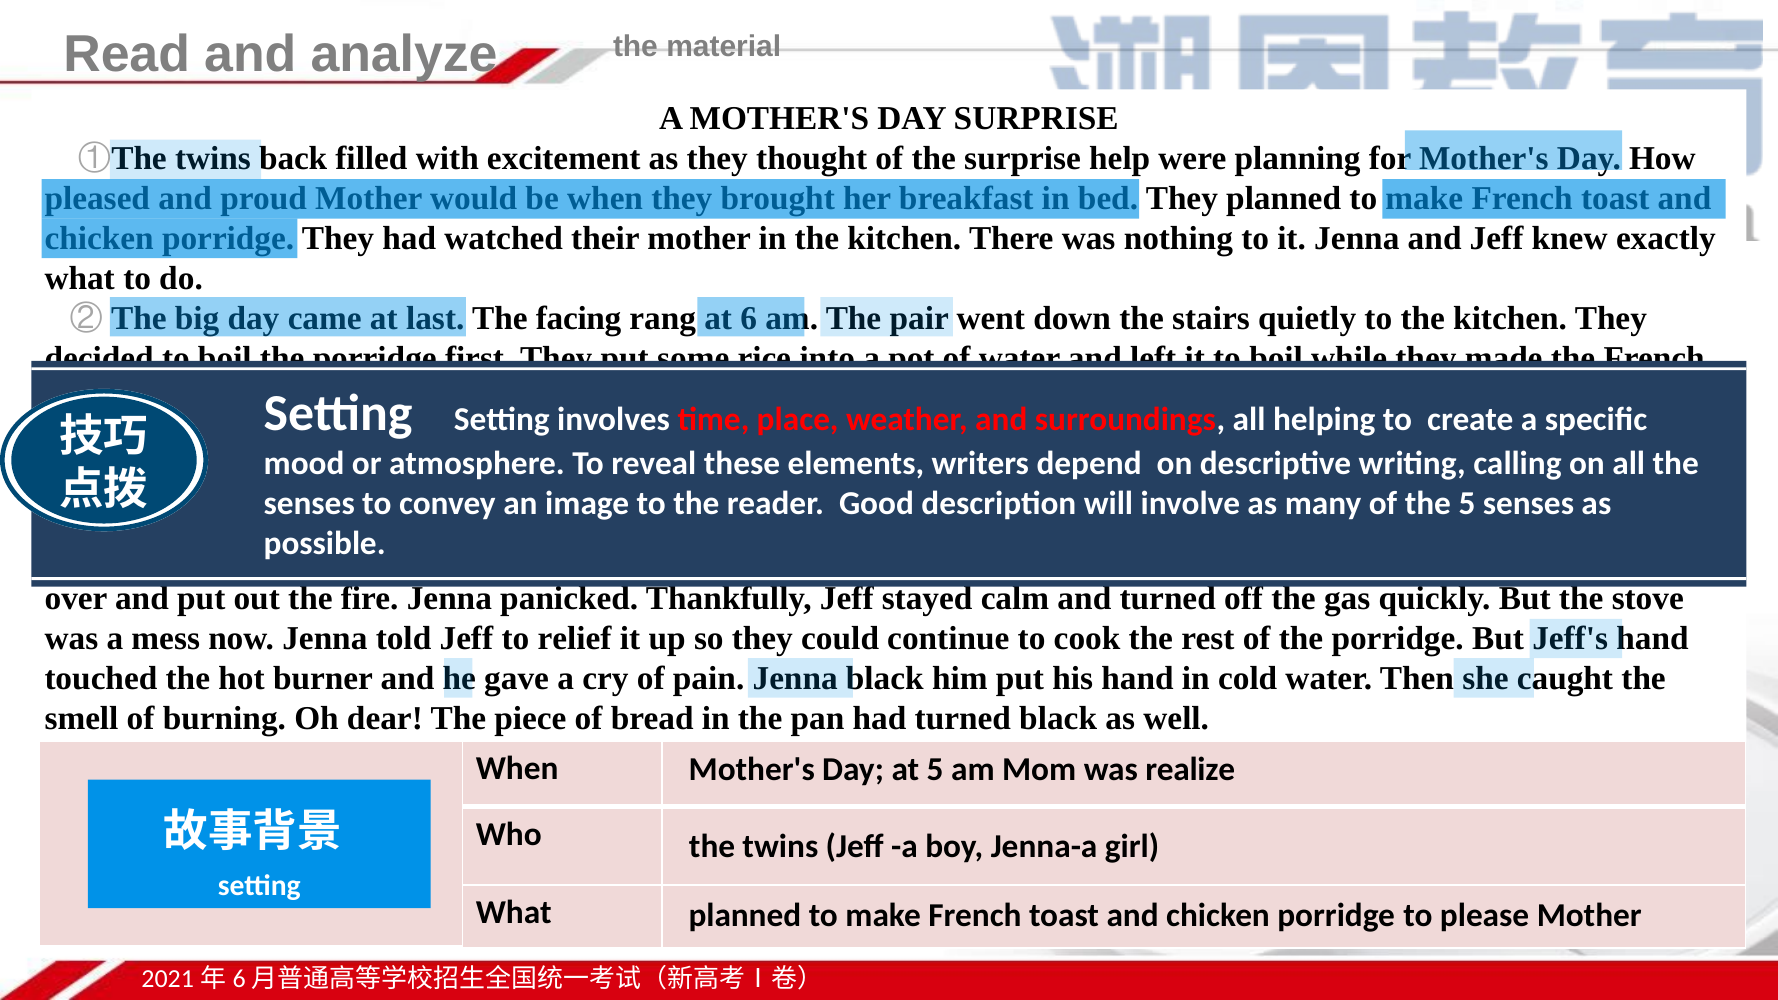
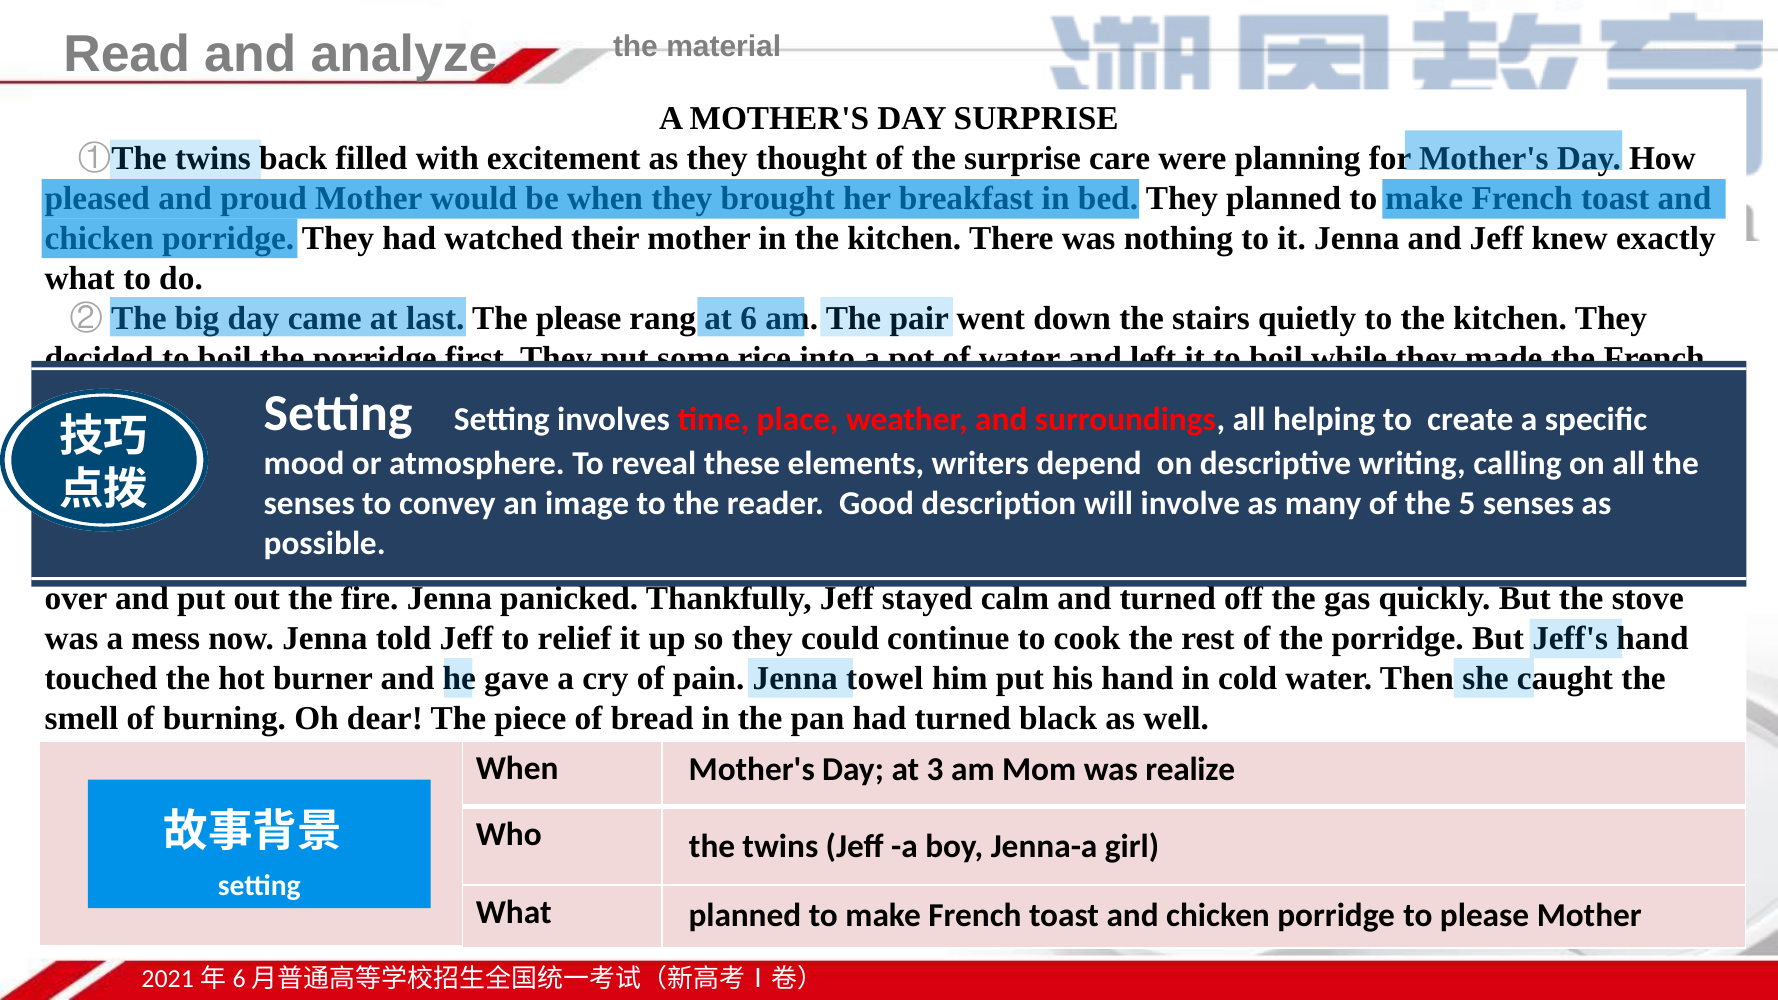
help: help -> care (1120, 158)
The facing: facing -> please (579, 318)
black: black -> towel (885, 678)
at 5: 5 -> 3 (935, 770)
